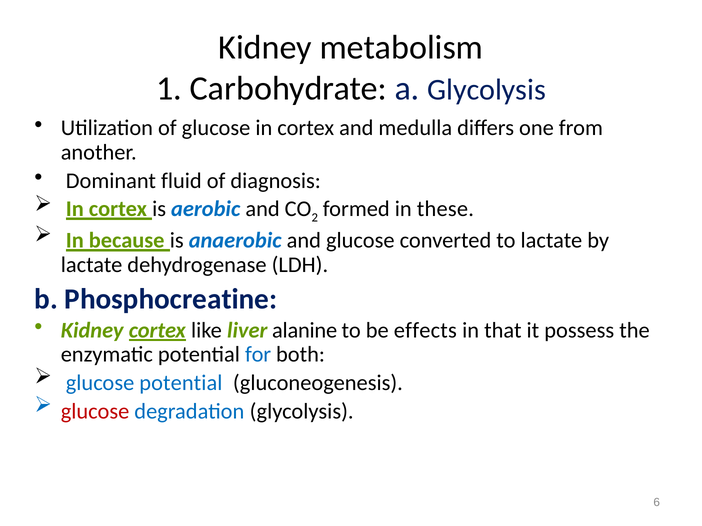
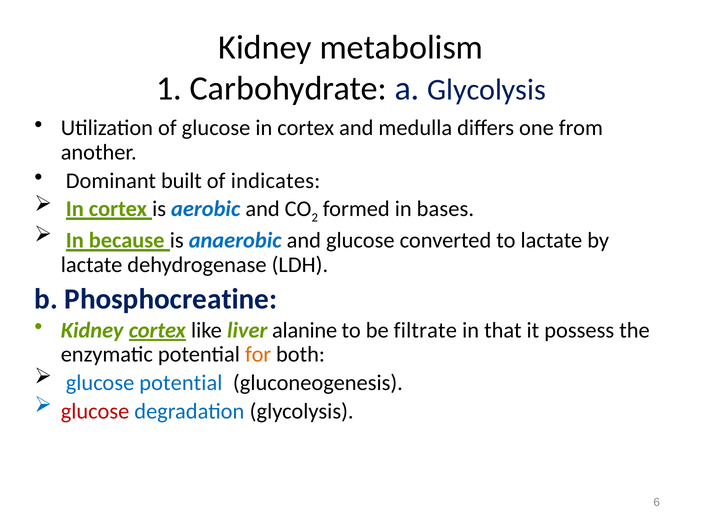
fluid: fluid -> built (181, 181)
diagnosis: diagnosis -> indicates (276, 181)
these: these -> bases (445, 209)
effects: effects -> filtrate (425, 331)
for colour: blue -> orange (258, 355)
